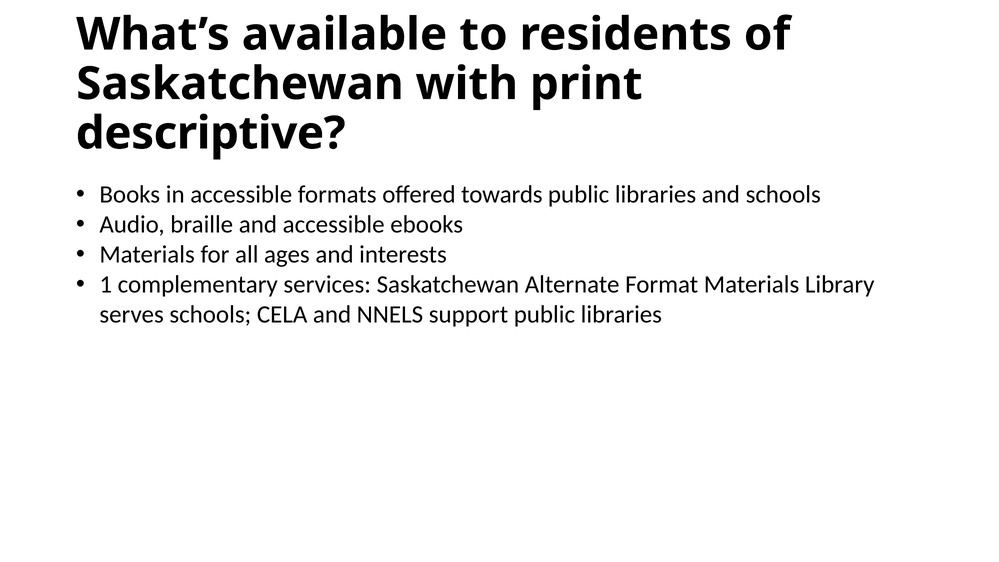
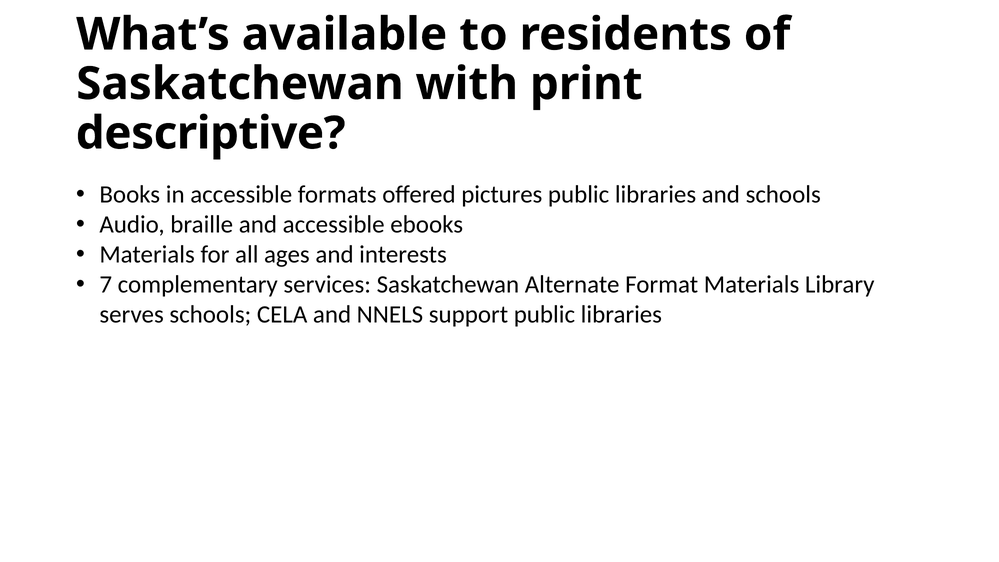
towards: towards -> pictures (502, 195)
1: 1 -> 7 (106, 285)
